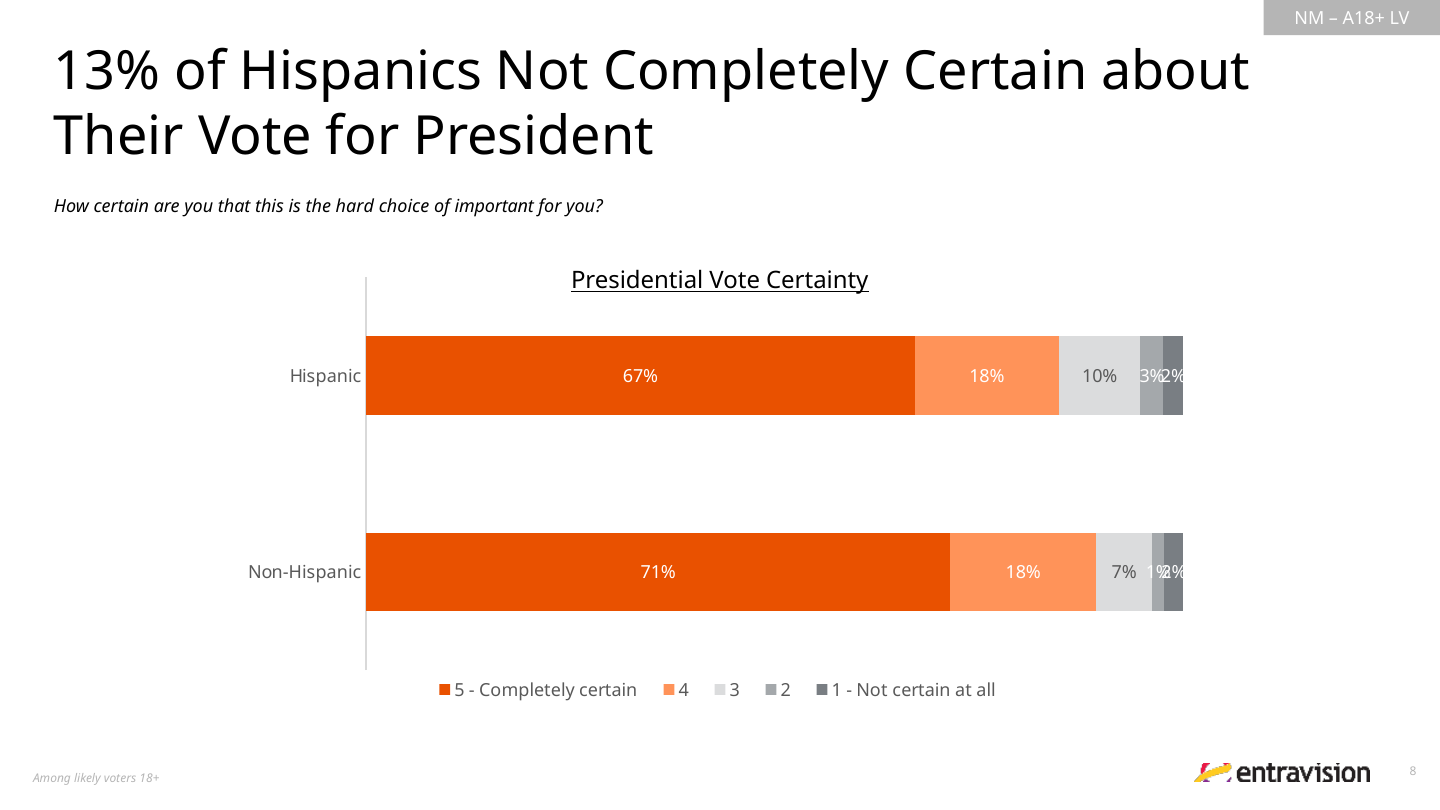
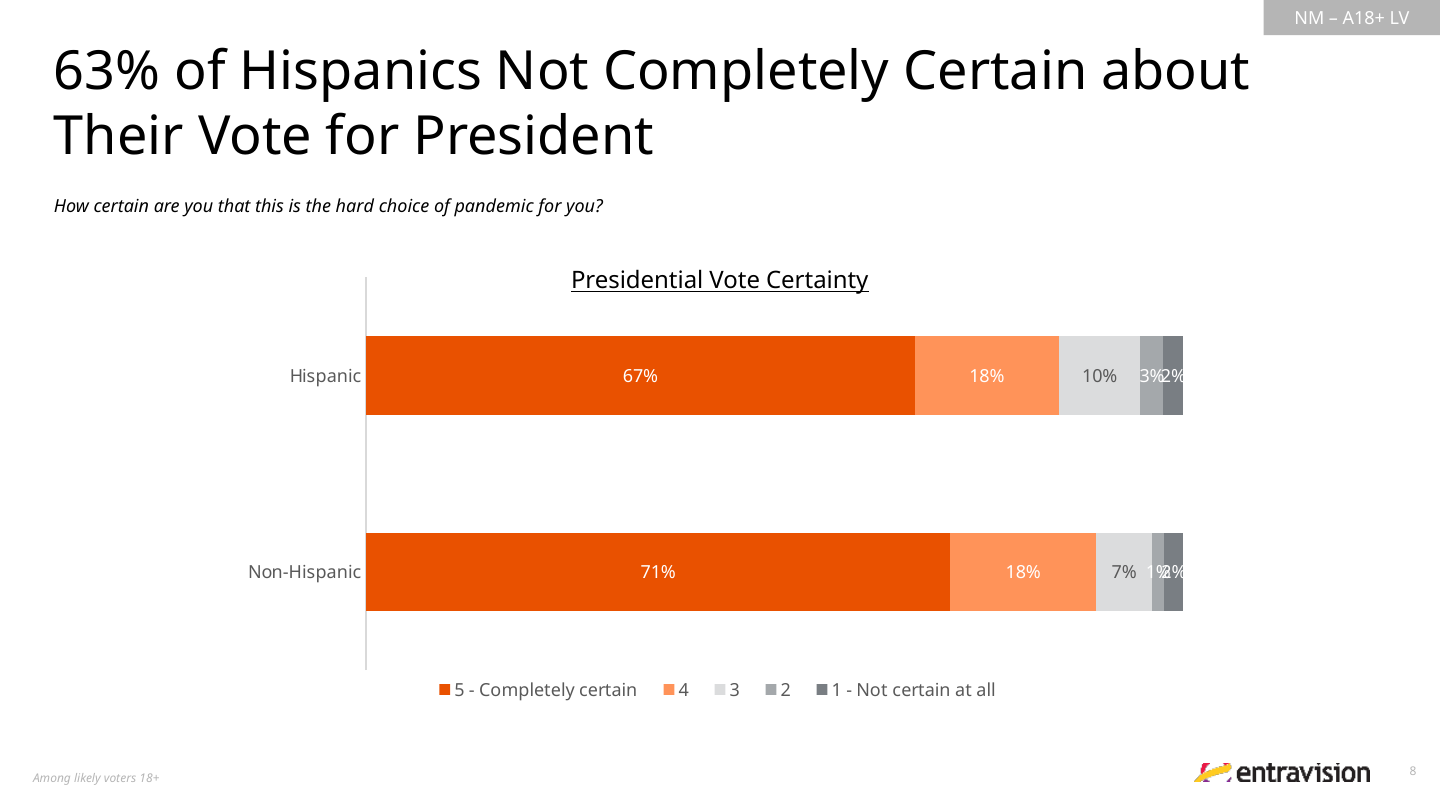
13%: 13% -> 63% (107, 71)
important: important -> pandemic (494, 206)
